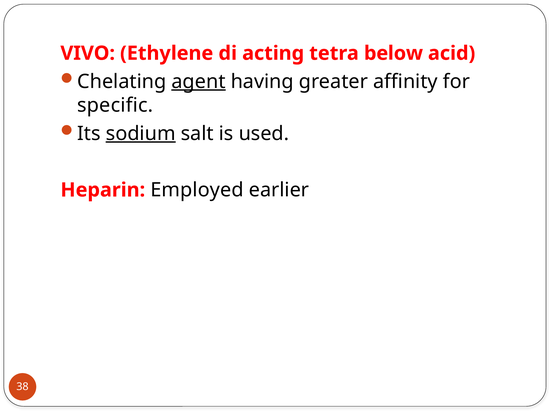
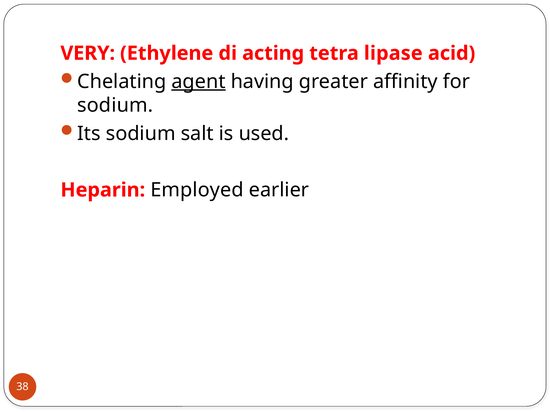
VIVO: VIVO -> VERY (88, 53)
below: below -> lipase (393, 53)
specific: specific -> sodium (115, 105)
sodium underline: present -> none (141, 134)
